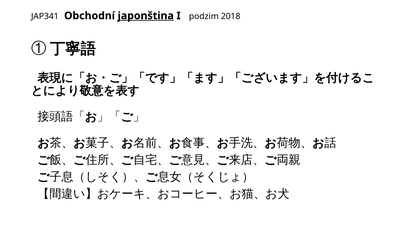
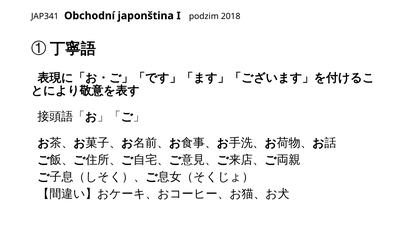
japonština underline: present -> none (146, 16)
